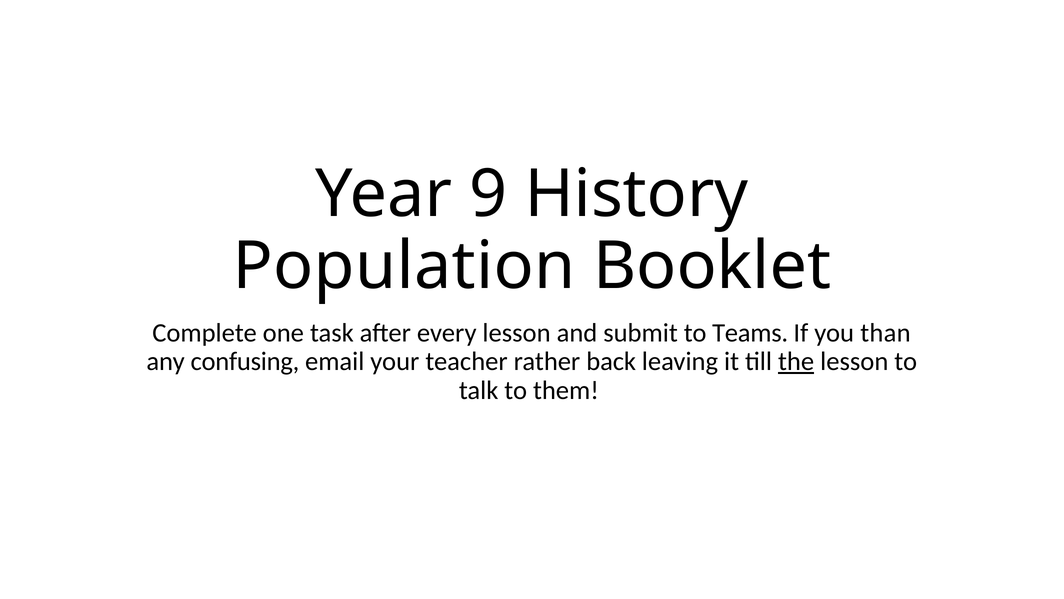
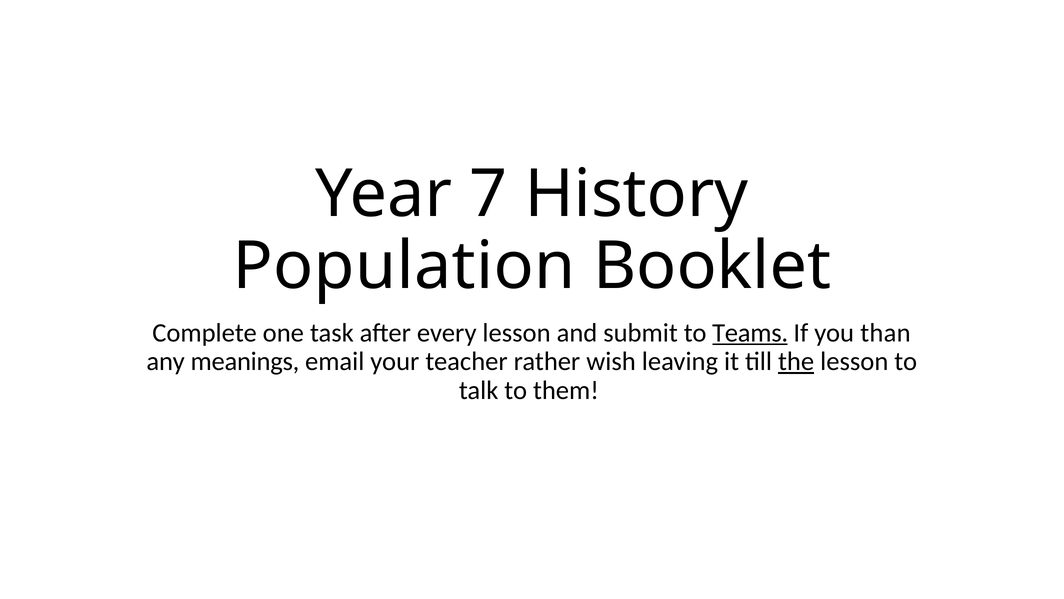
9: 9 -> 7 (488, 194)
Teams underline: none -> present (750, 333)
confusing: confusing -> meanings (245, 361)
back: back -> wish (611, 361)
